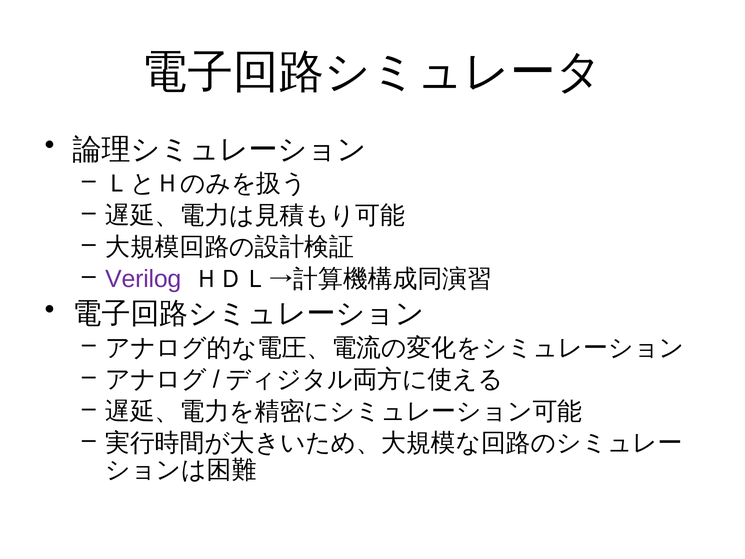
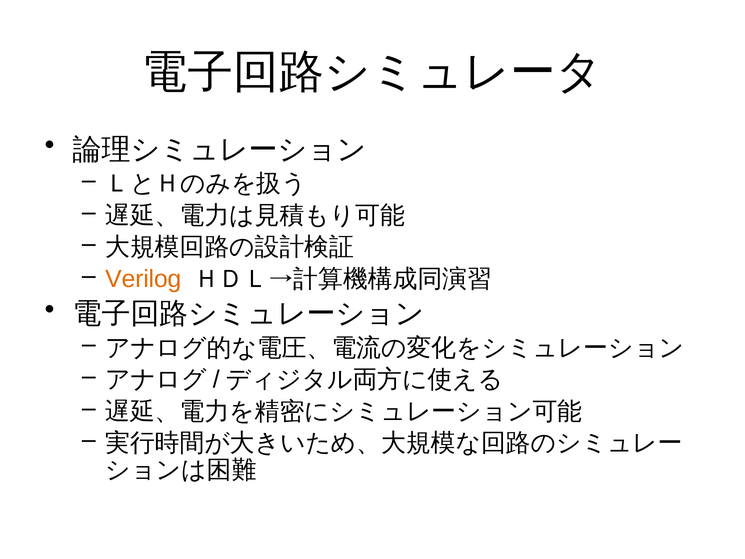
Verilog colour: purple -> orange (143, 279)
